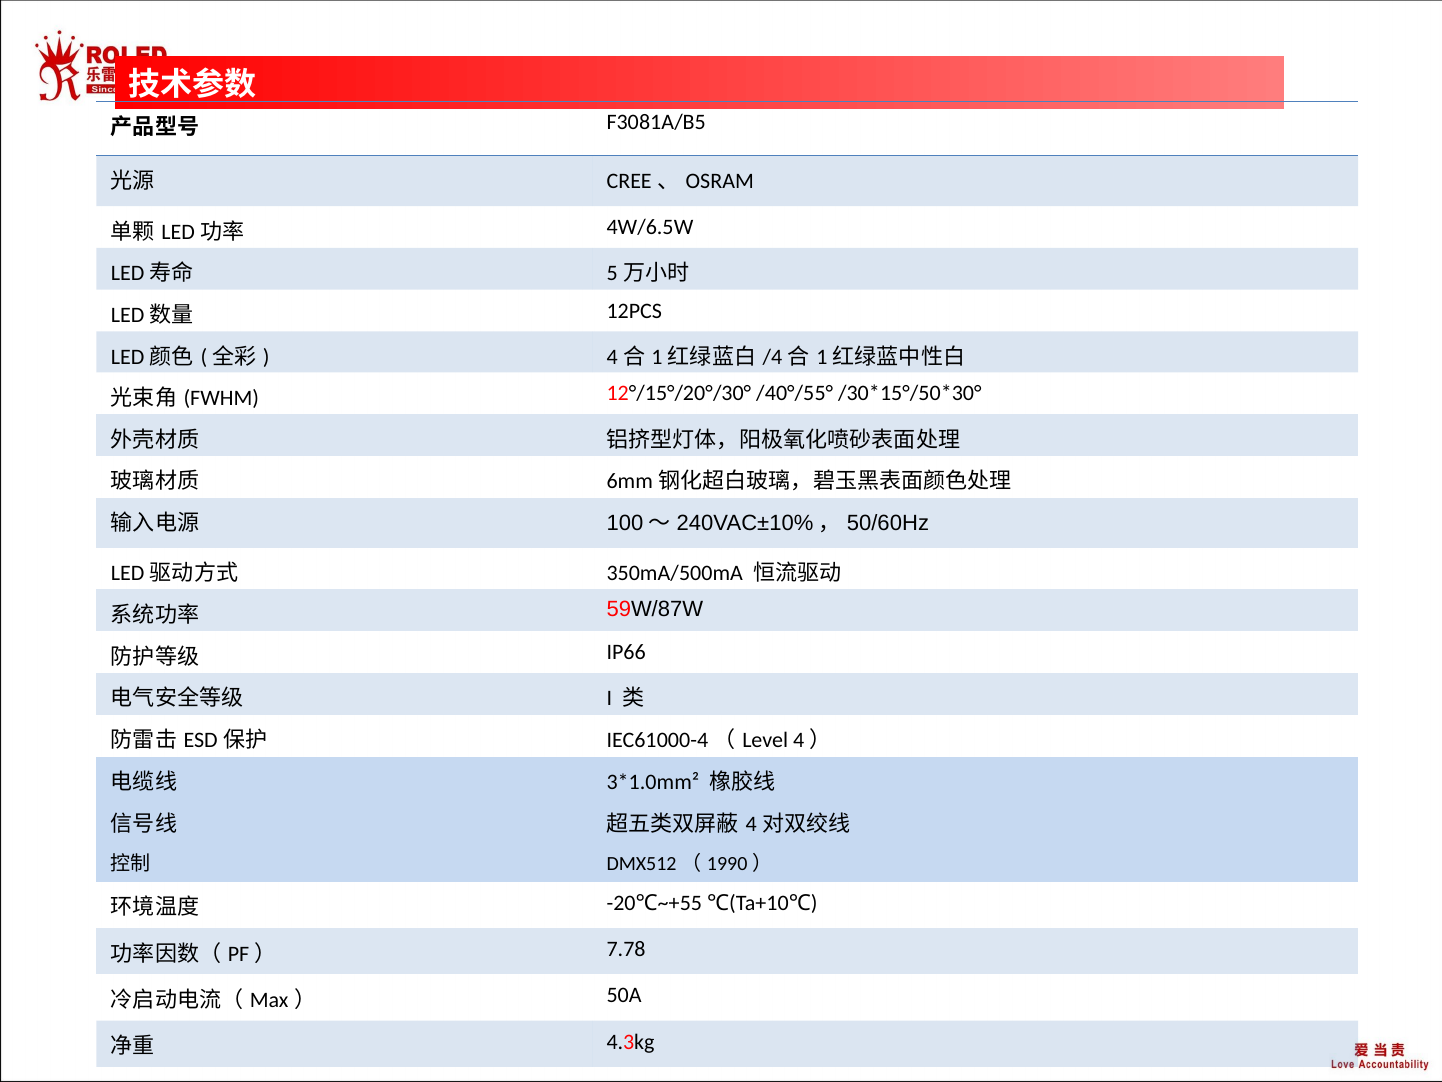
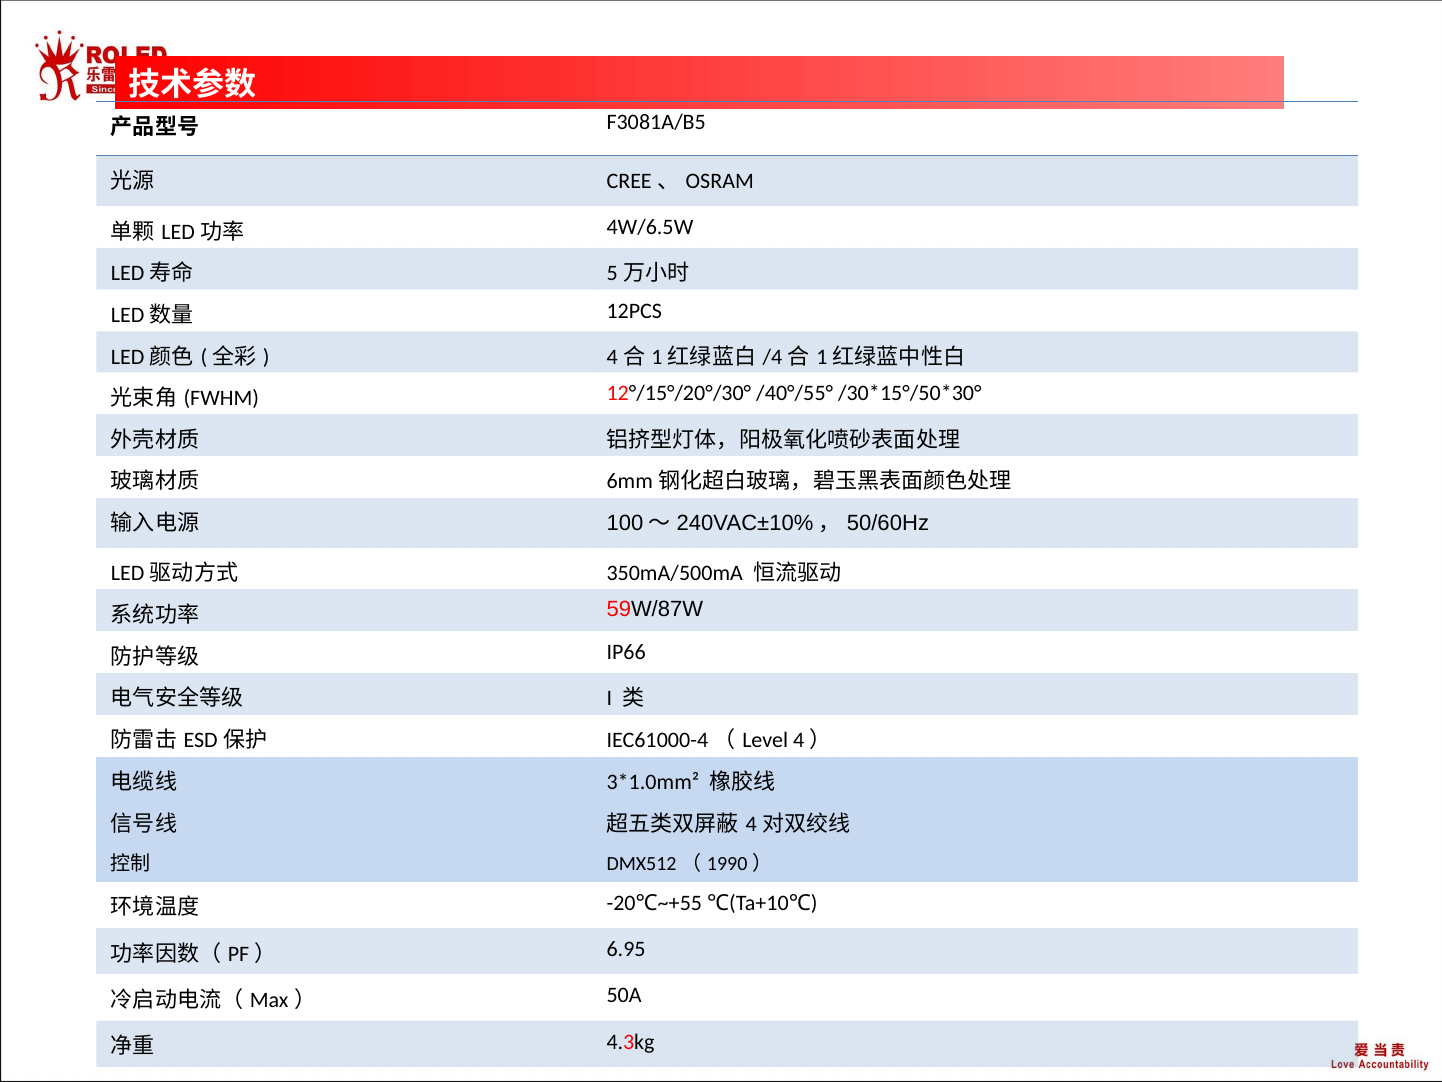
7.78: 7.78 -> 6.95 (626, 949)
